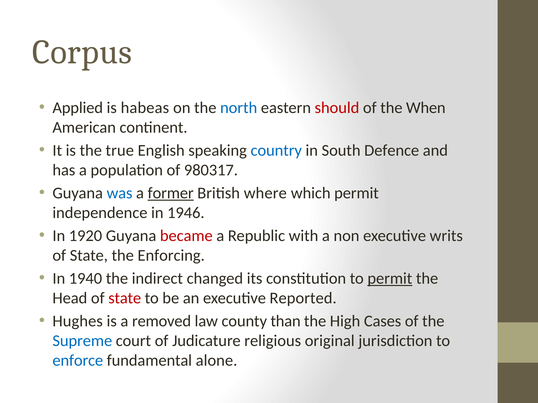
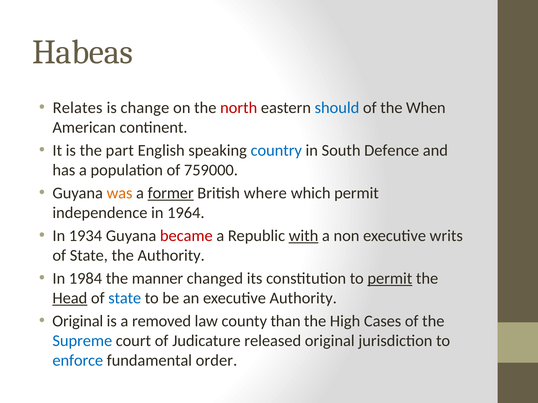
Corpus: Corpus -> Habeas (83, 52)
Applied: Applied -> Relates (78, 108)
habeas: habeas -> change (145, 108)
north colour: blue -> red (239, 108)
should colour: red -> blue (337, 108)
true: true -> part (120, 151)
980317: 980317 -> 759000 (211, 170)
was colour: blue -> orange (120, 193)
1946: 1946 -> 1964 (186, 213)
1920: 1920 -> 1934 (85, 236)
with underline: none -> present (304, 236)
the Enforcing: Enforcing -> Authority (171, 256)
1940: 1940 -> 1984 (85, 279)
indirect: indirect -> manner (157, 279)
Head underline: none -> present (70, 298)
state colour: red -> blue (125, 298)
executive Reported: Reported -> Authority (303, 298)
Hughes: Hughes -> Original (78, 321)
religious: religious -> released (273, 341)
alone: alone -> order (217, 361)
